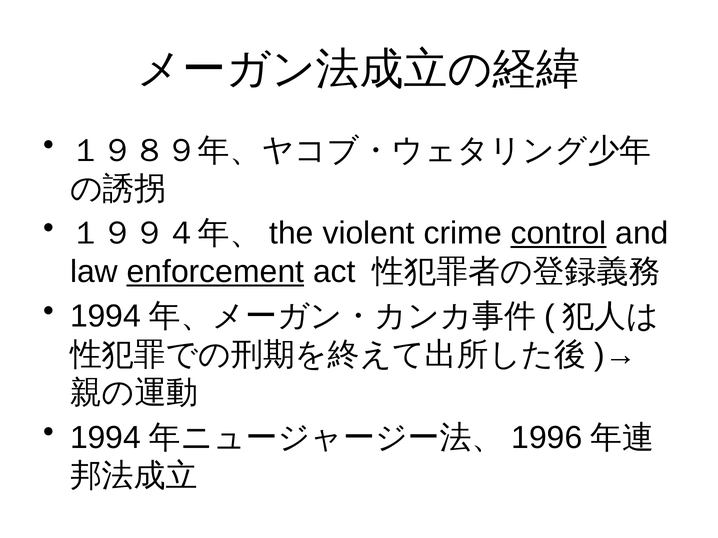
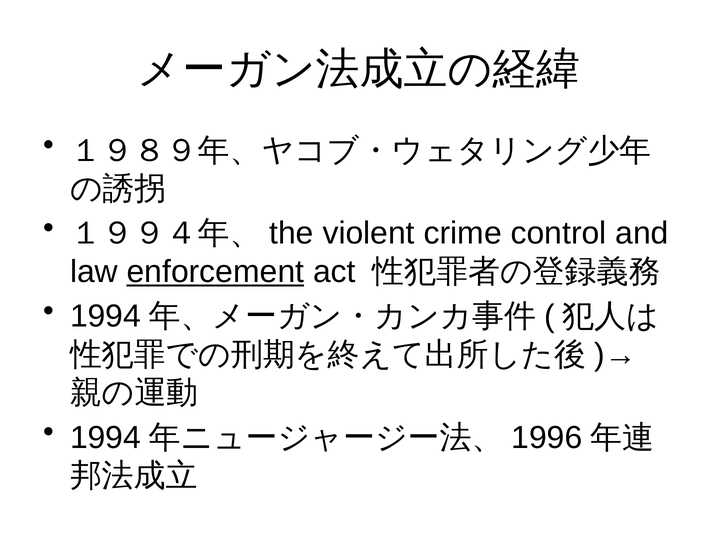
control underline: present -> none (559, 234)
